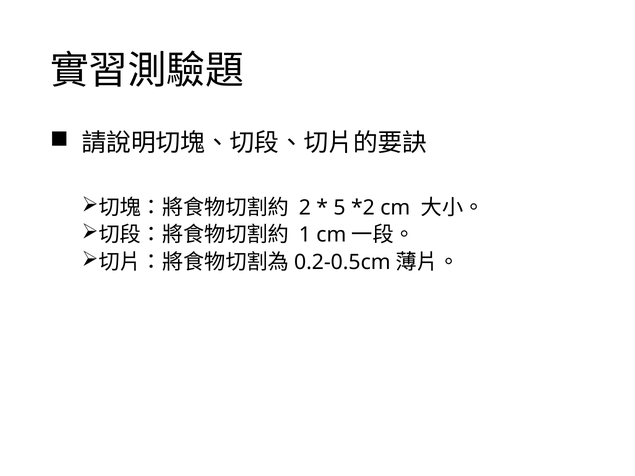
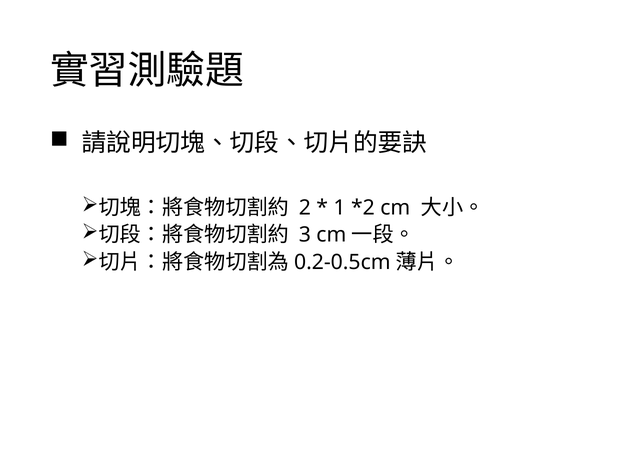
5: 5 -> 1 (340, 208)
1: 1 -> 3 (305, 235)
